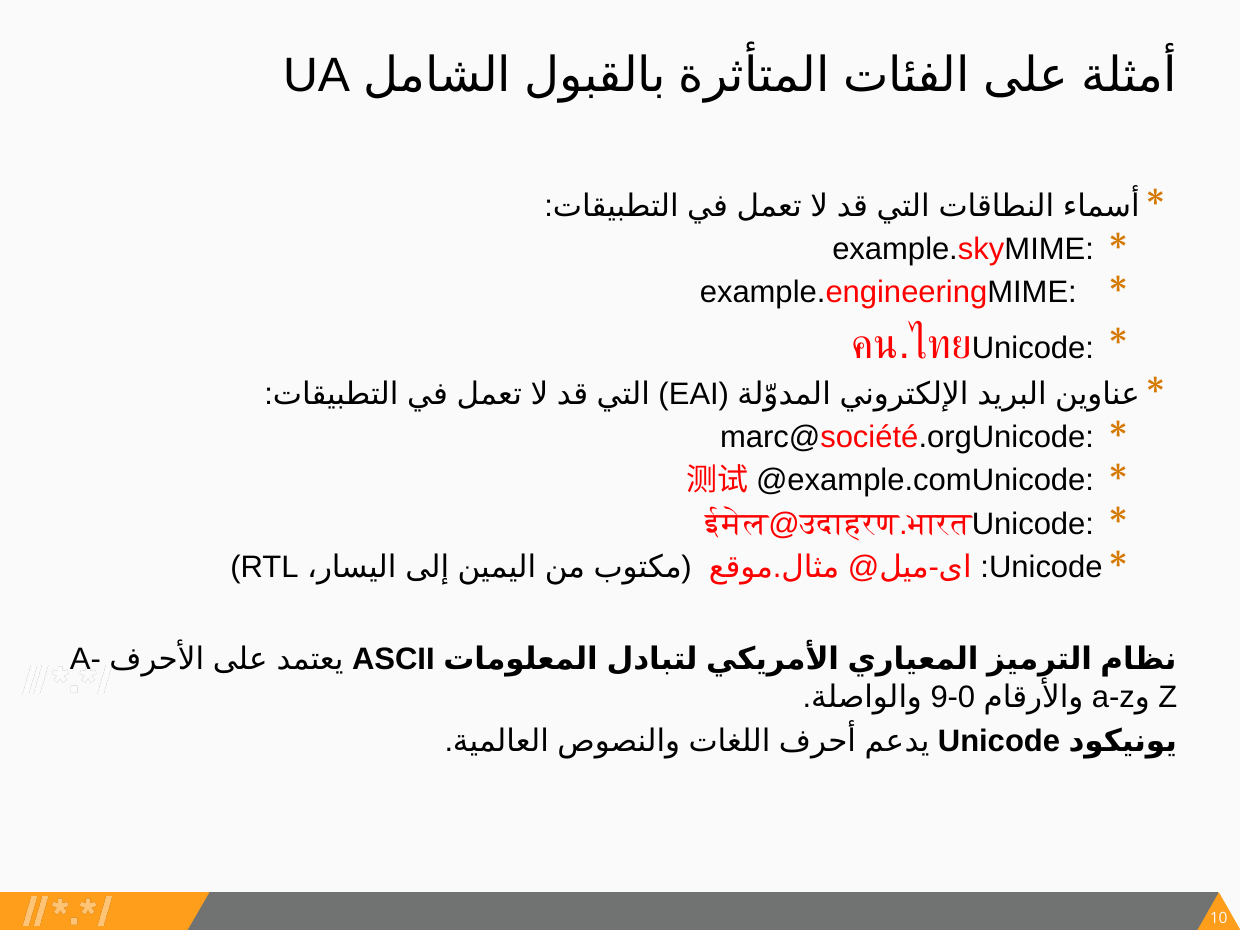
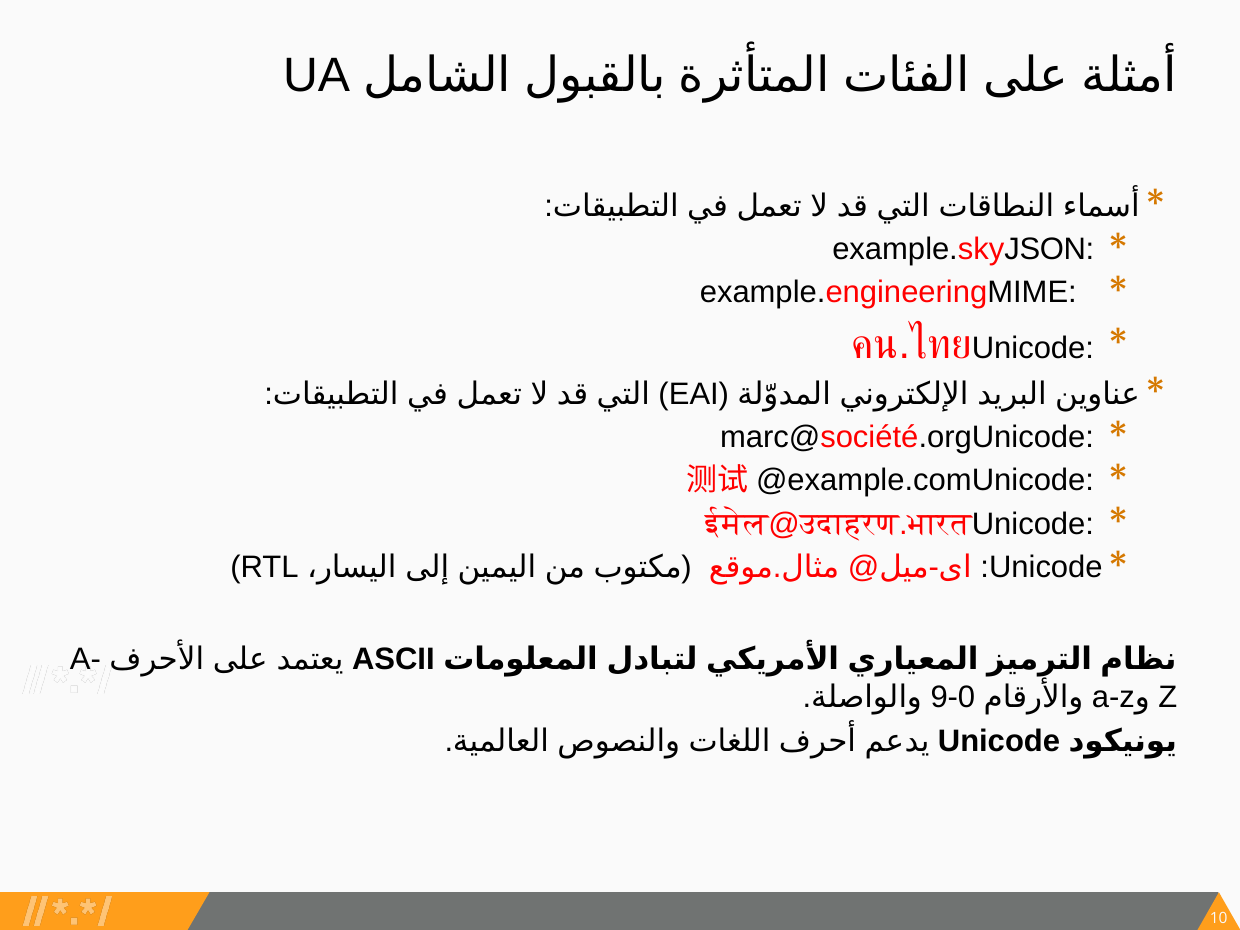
MIME: MIME -> JSON (1049, 249)
